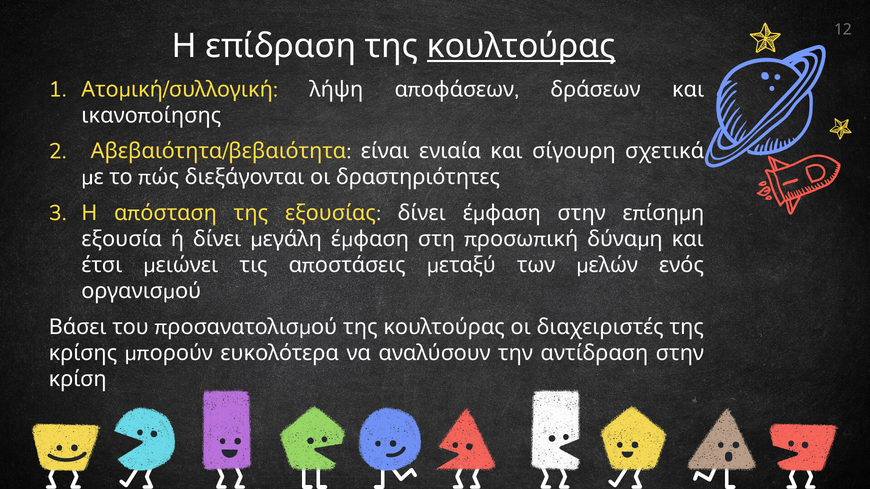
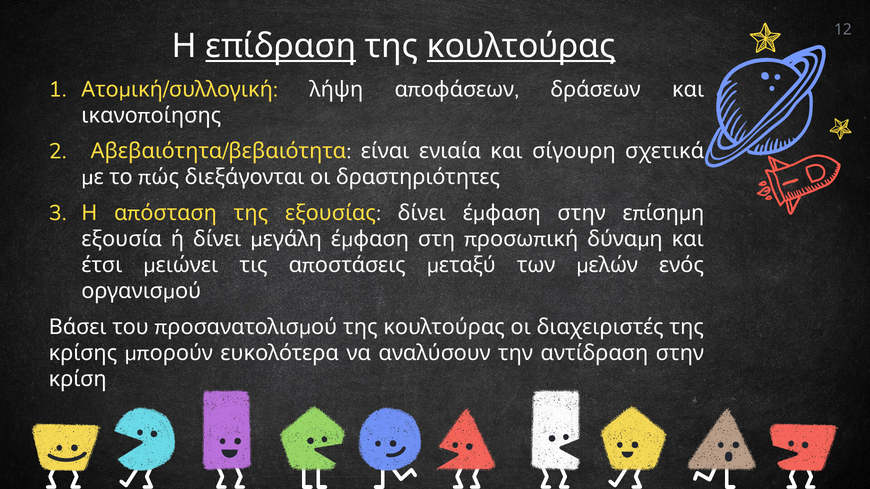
επίδραση underline: none -> present (281, 46)
